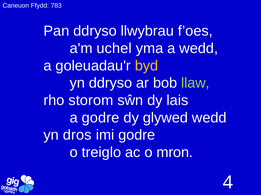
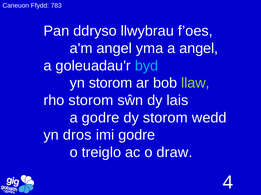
a'm uchel: uchel -> angel (114, 49)
a wedd: wedd -> angel (199, 49)
byd colour: yellow -> light blue (147, 66)
yn ddryso: ddryso -> storom (111, 83)
dy glywed: glywed -> storom (165, 118)
mron: mron -> draw (175, 153)
